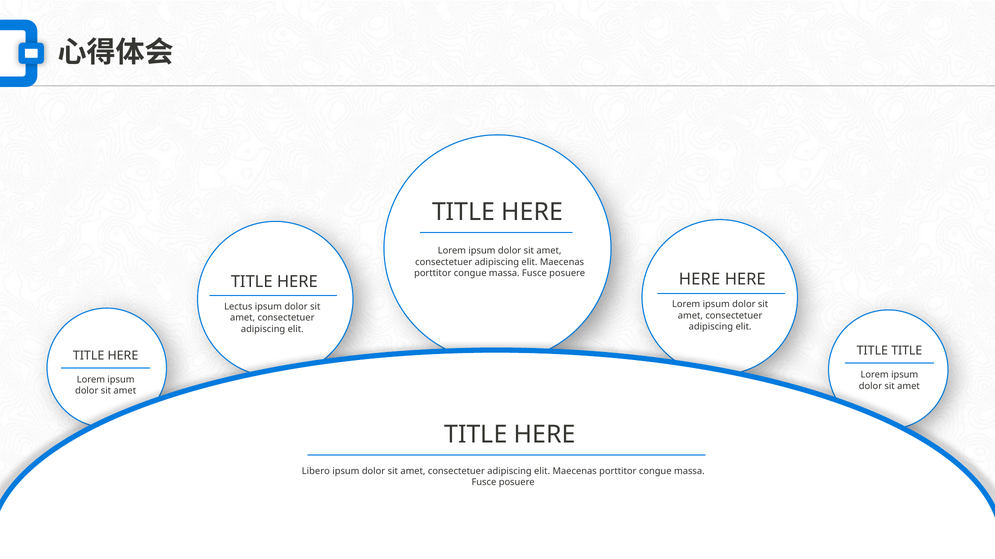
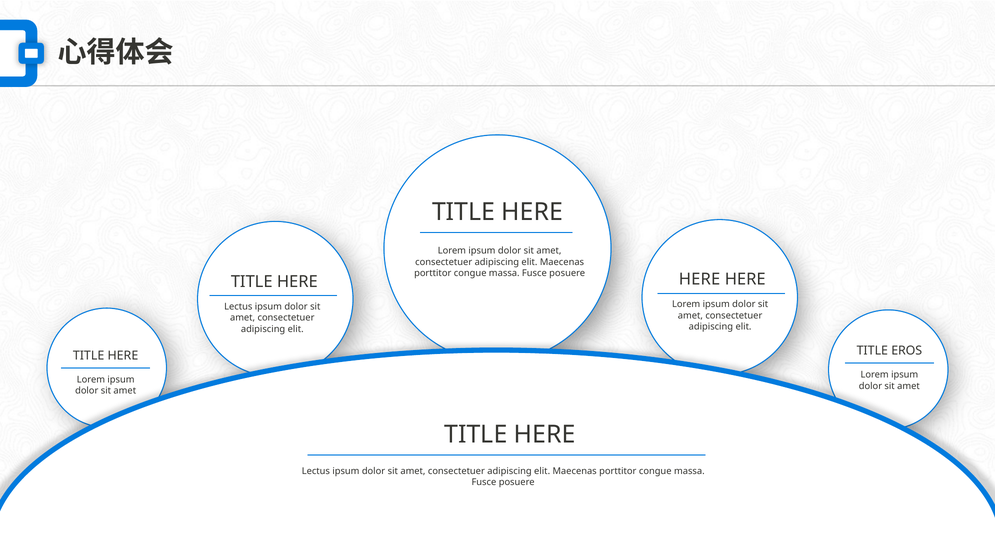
TITLE TITLE: TITLE -> EROS (907, 351)
Libero: Libero -> Lectus (316, 472)
